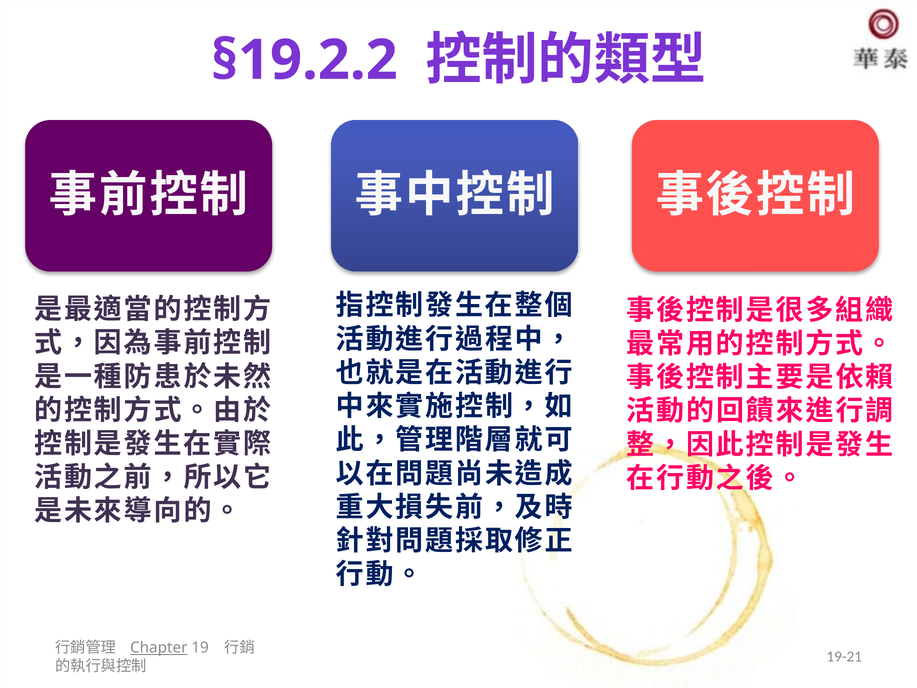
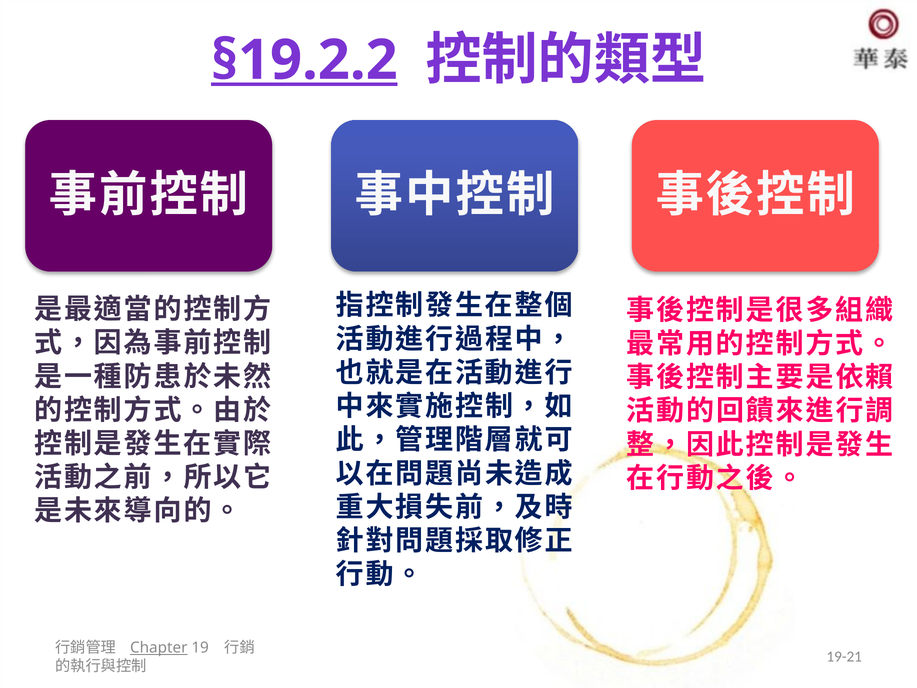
§19.2.2 underline: none -> present (304, 60)
